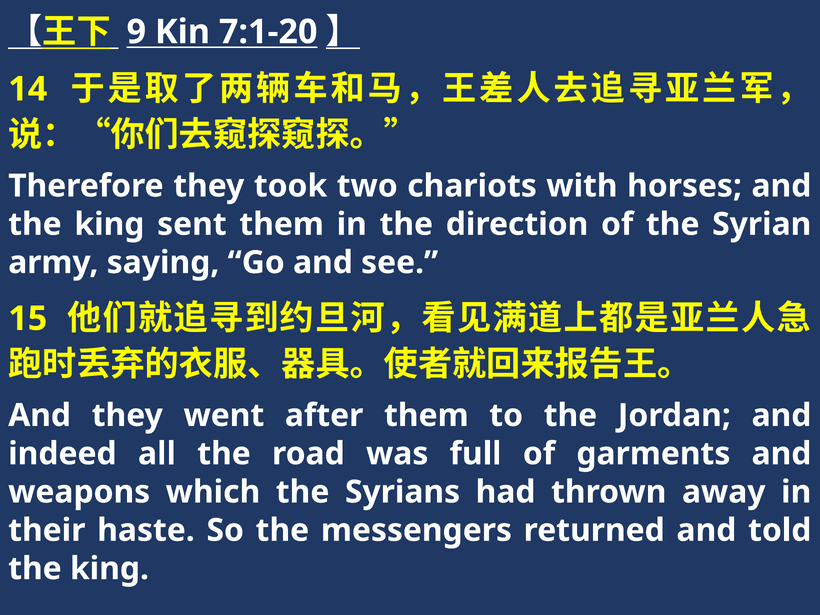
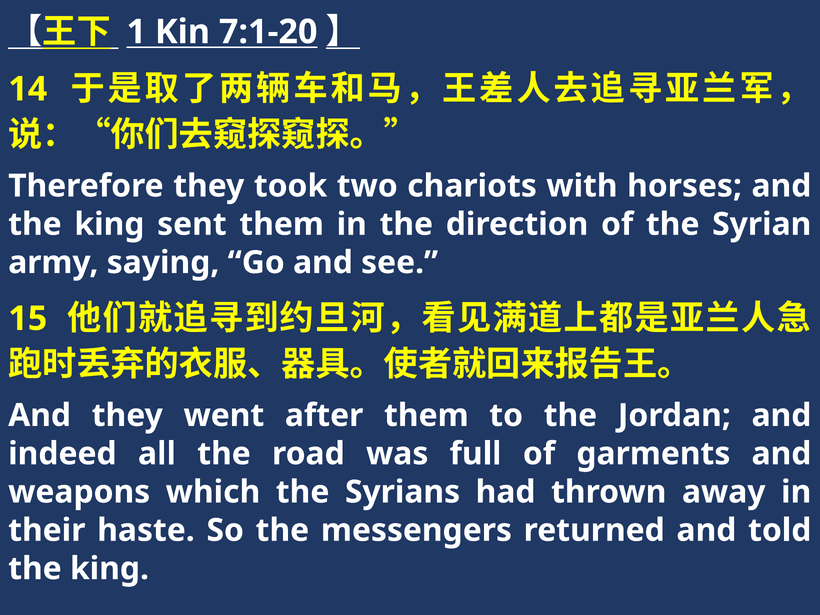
9: 9 -> 1 (136, 32)
